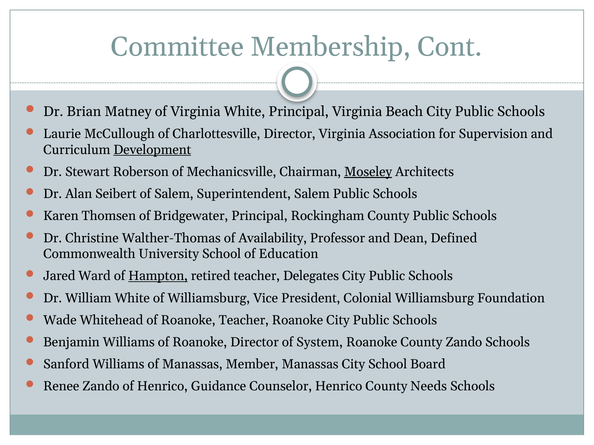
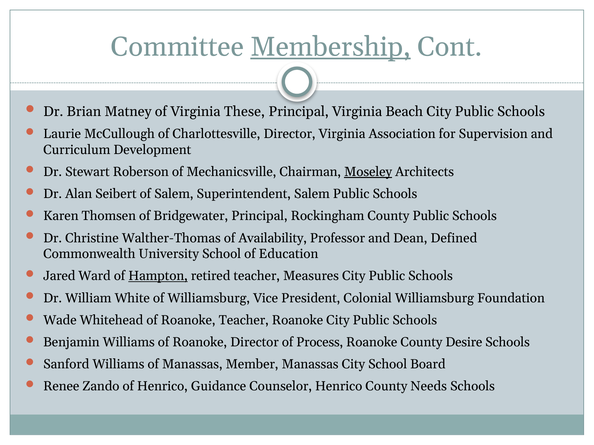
Membership underline: none -> present (331, 47)
Virginia White: White -> These (244, 112)
Development underline: present -> none (152, 150)
Delegates: Delegates -> Measures (311, 276)
System: System -> Process (320, 343)
County Zando: Zando -> Desire (464, 343)
